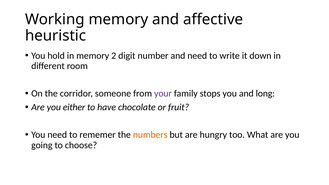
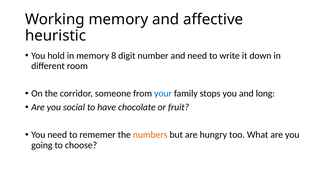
2: 2 -> 8 (114, 56)
your colour: purple -> blue (163, 93)
either: either -> social (74, 107)
